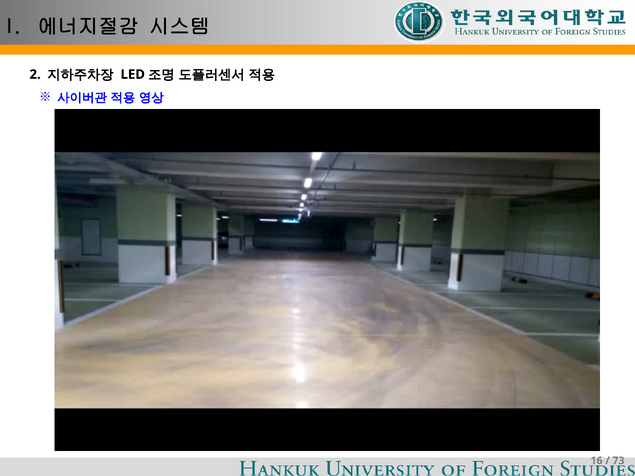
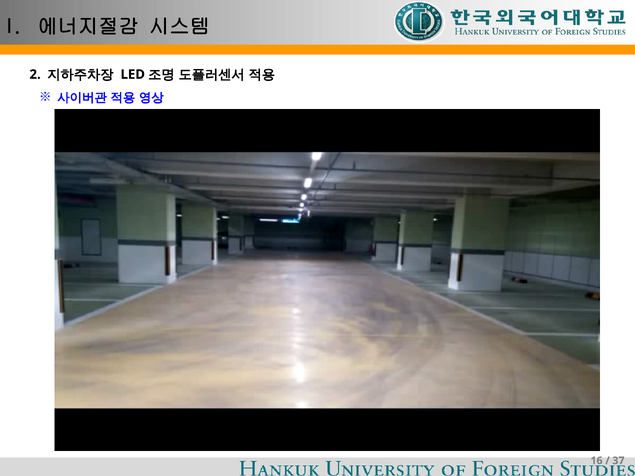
73: 73 -> 37 (618, 461)
